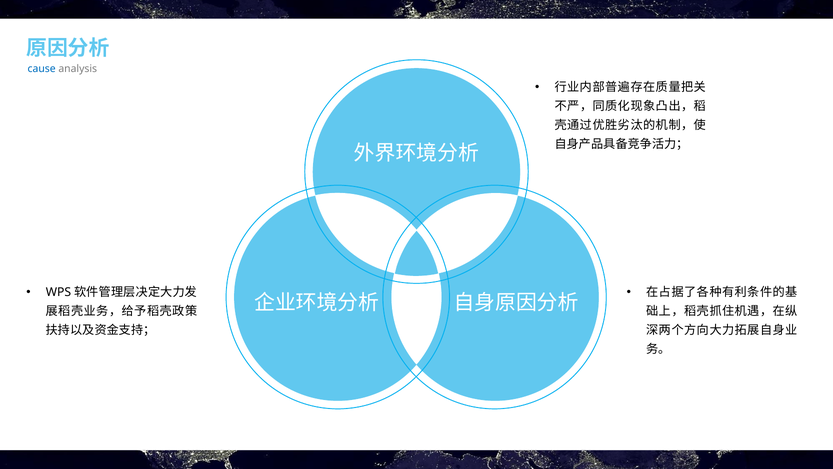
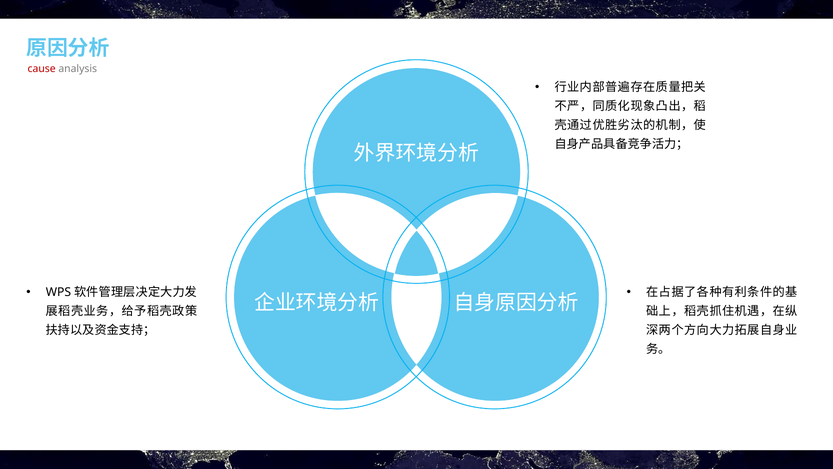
cause colour: blue -> red (42, 69)
